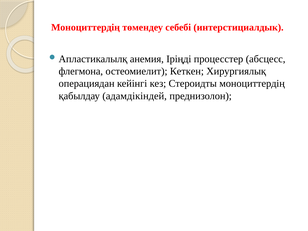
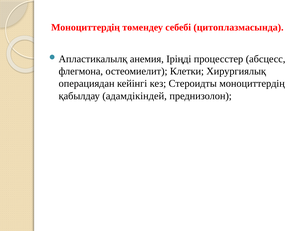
интерстициалдык: интерстициалдык -> цитоплазмасында (239, 27)
Кеткен: Кеткен -> Клетки (187, 71)
